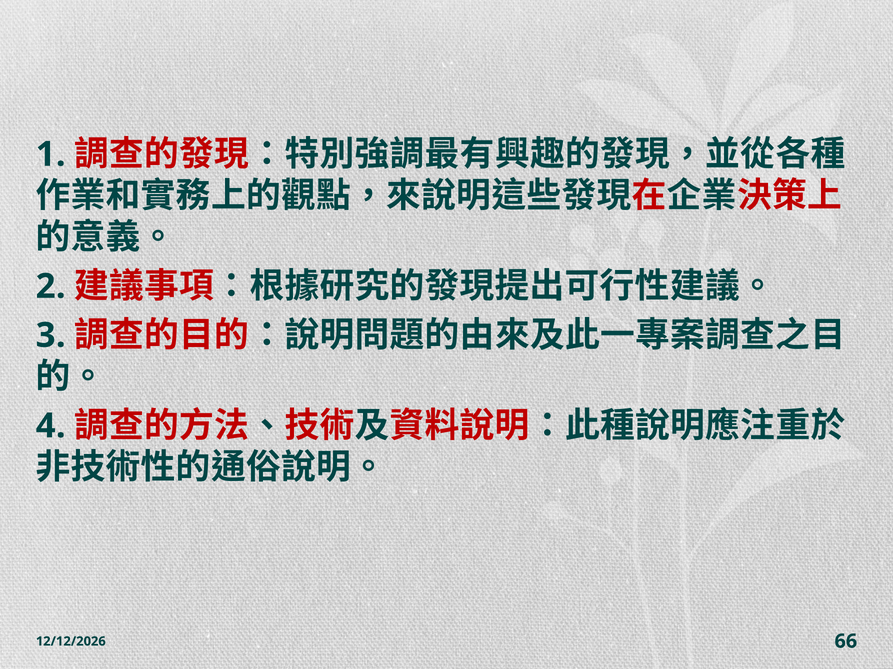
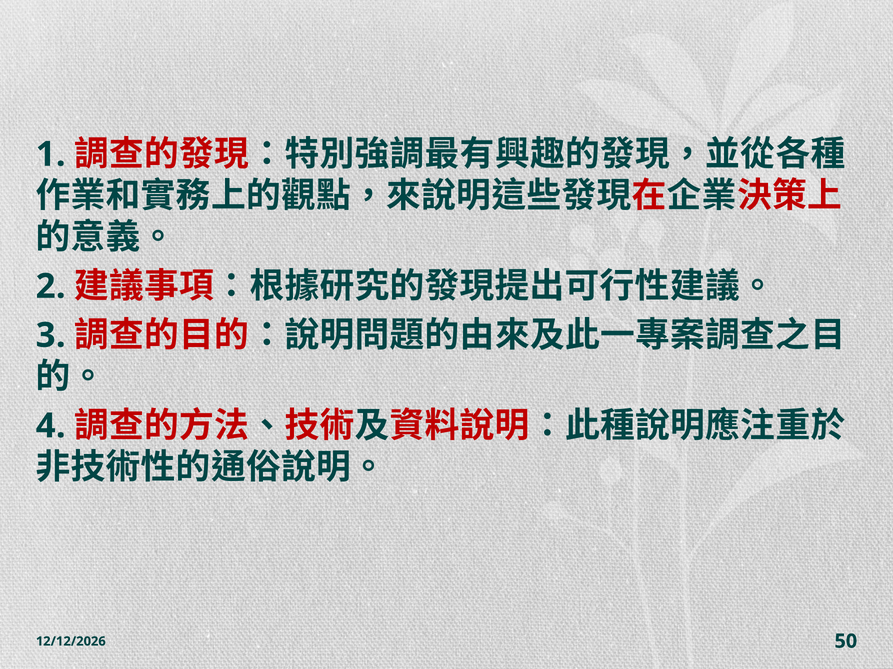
66: 66 -> 50 (846, 642)
